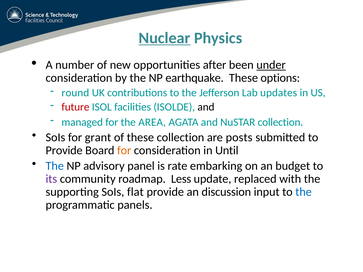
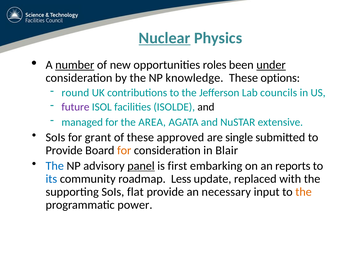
number underline: none -> present (75, 65)
after: after -> roles (215, 65)
earthquake: earthquake -> knowledge (194, 78)
updates: updates -> councils (279, 93)
future colour: red -> purple (75, 107)
NuSTAR collection: collection -> extensive (280, 122)
these collection: collection -> approved (180, 137)
posts: posts -> single (239, 137)
Until: Until -> Blair (227, 150)
panel underline: none -> present (141, 166)
rate: rate -> first (177, 166)
budget: budget -> reports (293, 166)
its colour: purple -> blue (51, 179)
discussion: discussion -> necessary (226, 192)
the colour: blue -> orange (304, 192)
panels: panels -> power (135, 205)
